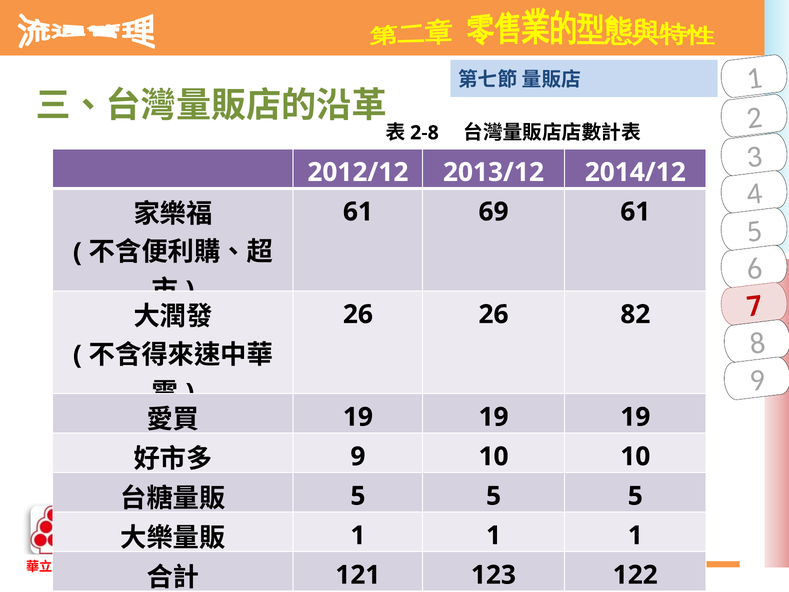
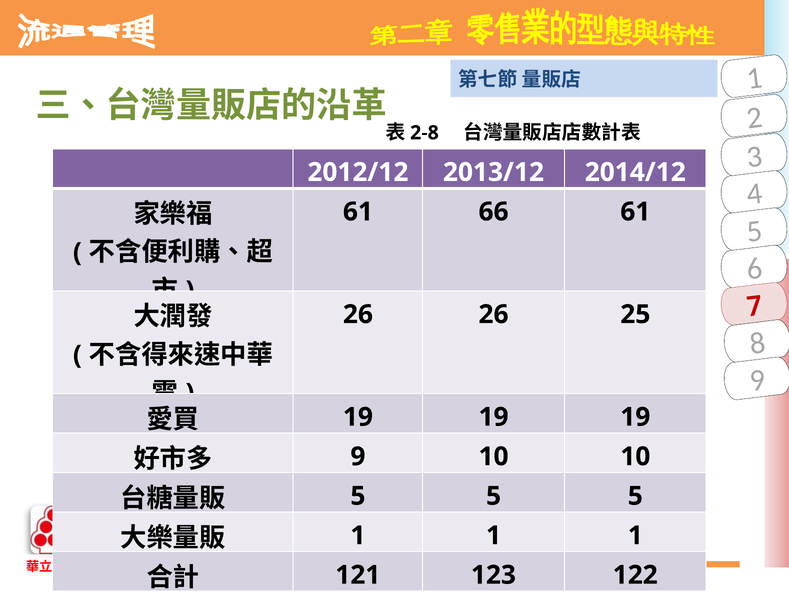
69: 69 -> 66 (494, 212)
82: 82 -> 25 (635, 314)
